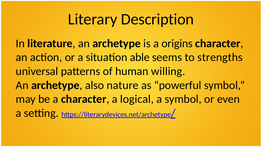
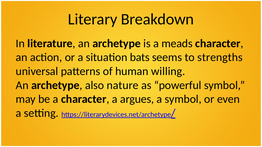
Description: Description -> Breakdown (157, 19)
origins: origins -> meads (177, 44)
able: able -> bats (140, 57)
logical: logical -> argues (137, 99)
